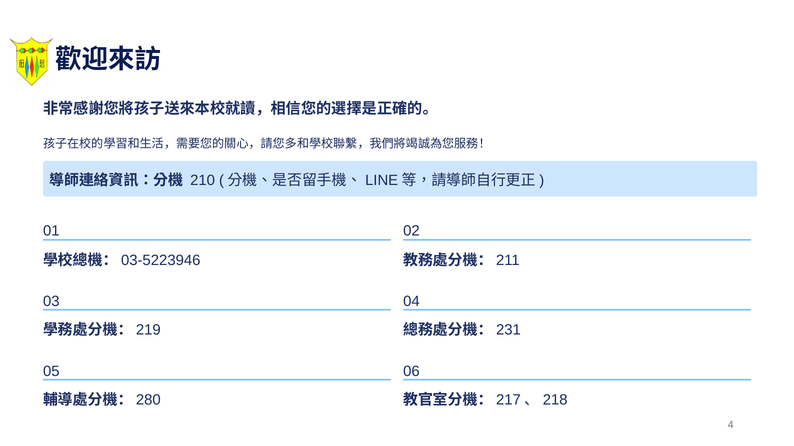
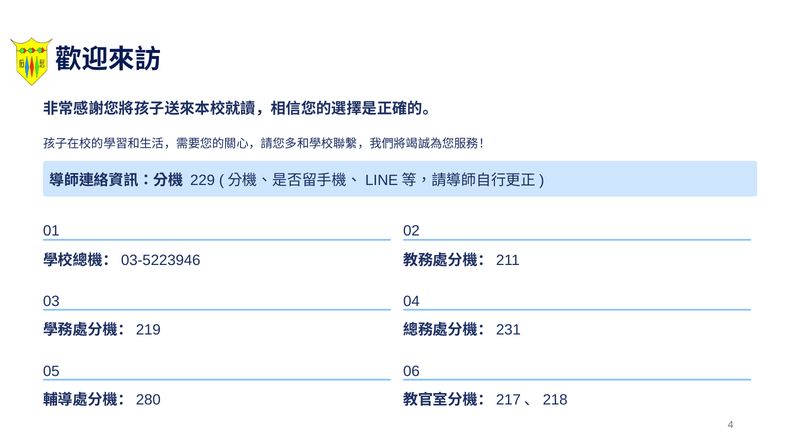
210: 210 -> 229 (203, 181)
